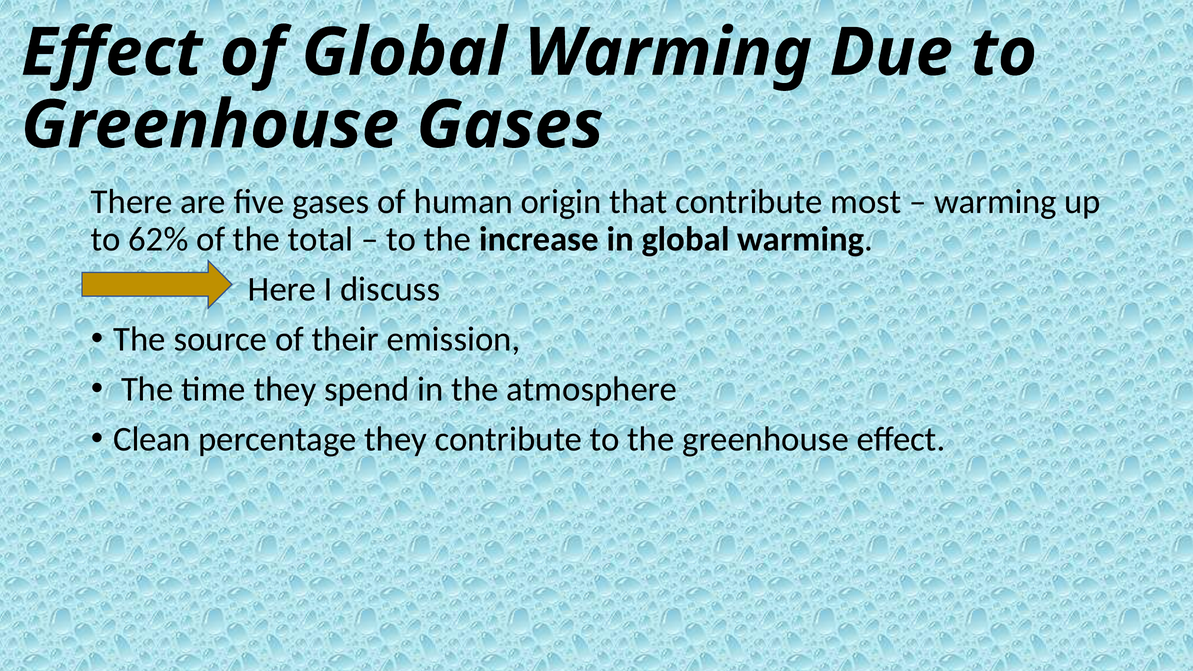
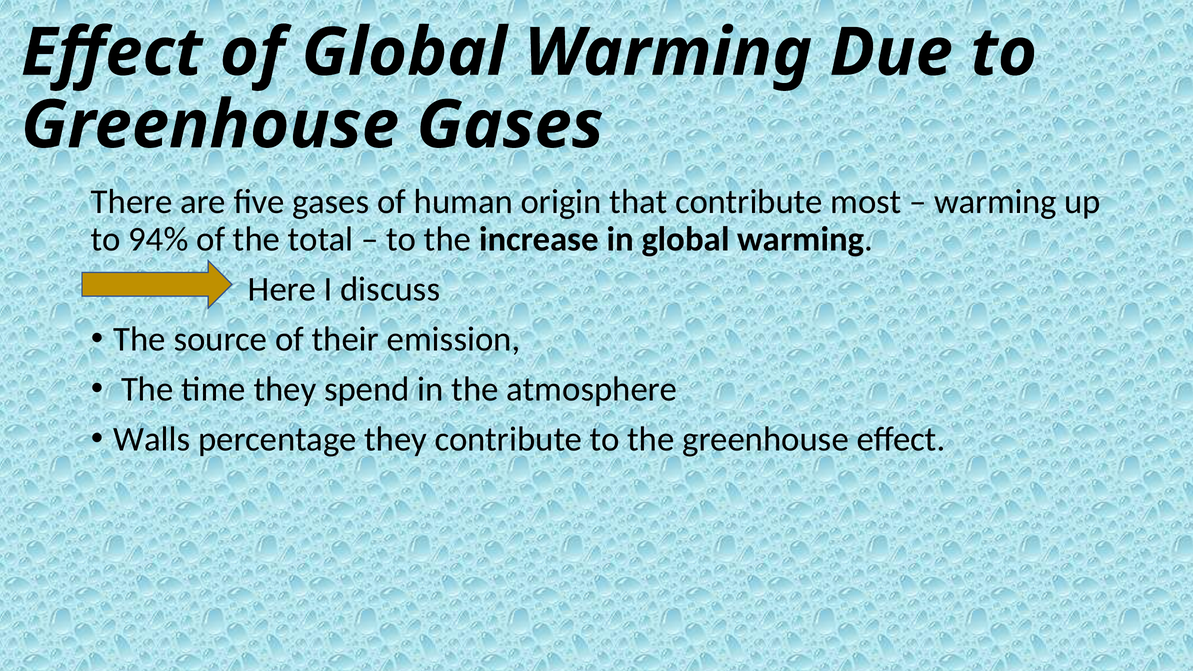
62%: 62% -> 94% (158, 239)
Clean: Clean -> Walls (152, 439)
